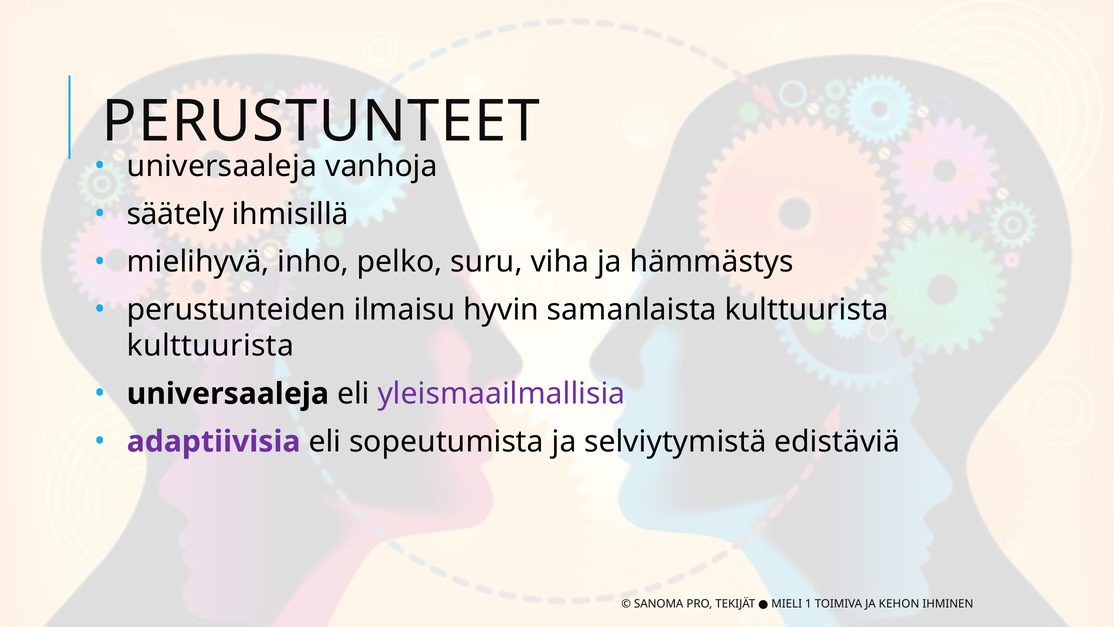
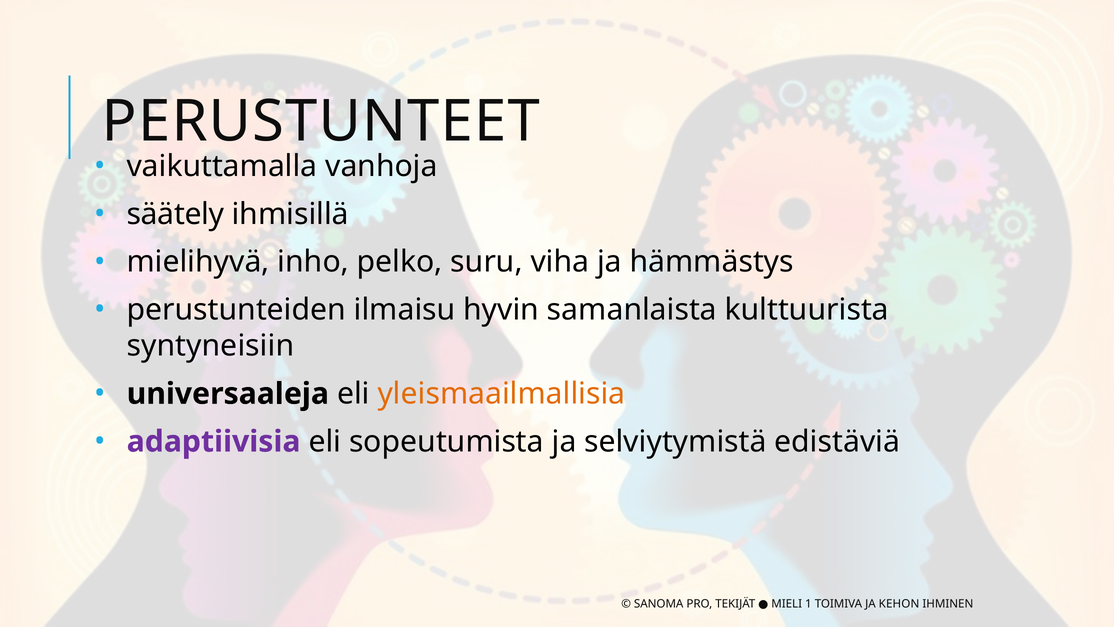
universaaleja: universaaleja -> vaikuttamalla (222, 166)
kulttuurista: kulttuurista -> syntyneisiin (210, 346)
yleismaailmallisia colour: purple -> orange (501, 394)
